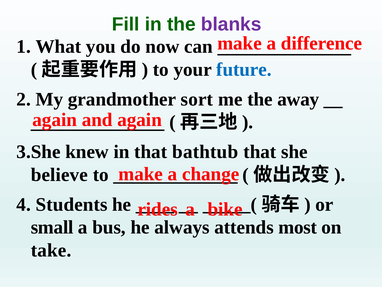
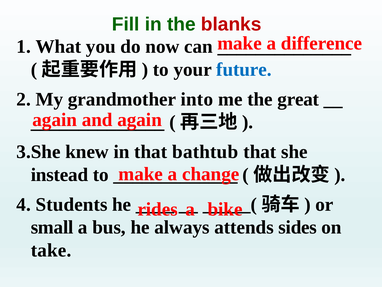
blanks colour: purple -> red (231, 24)
sort: sort -> into (197, 99)
away: away -> great (298, 99)
believe: believe -> instead (60, 175)
most: most -> sides (298, 227)
